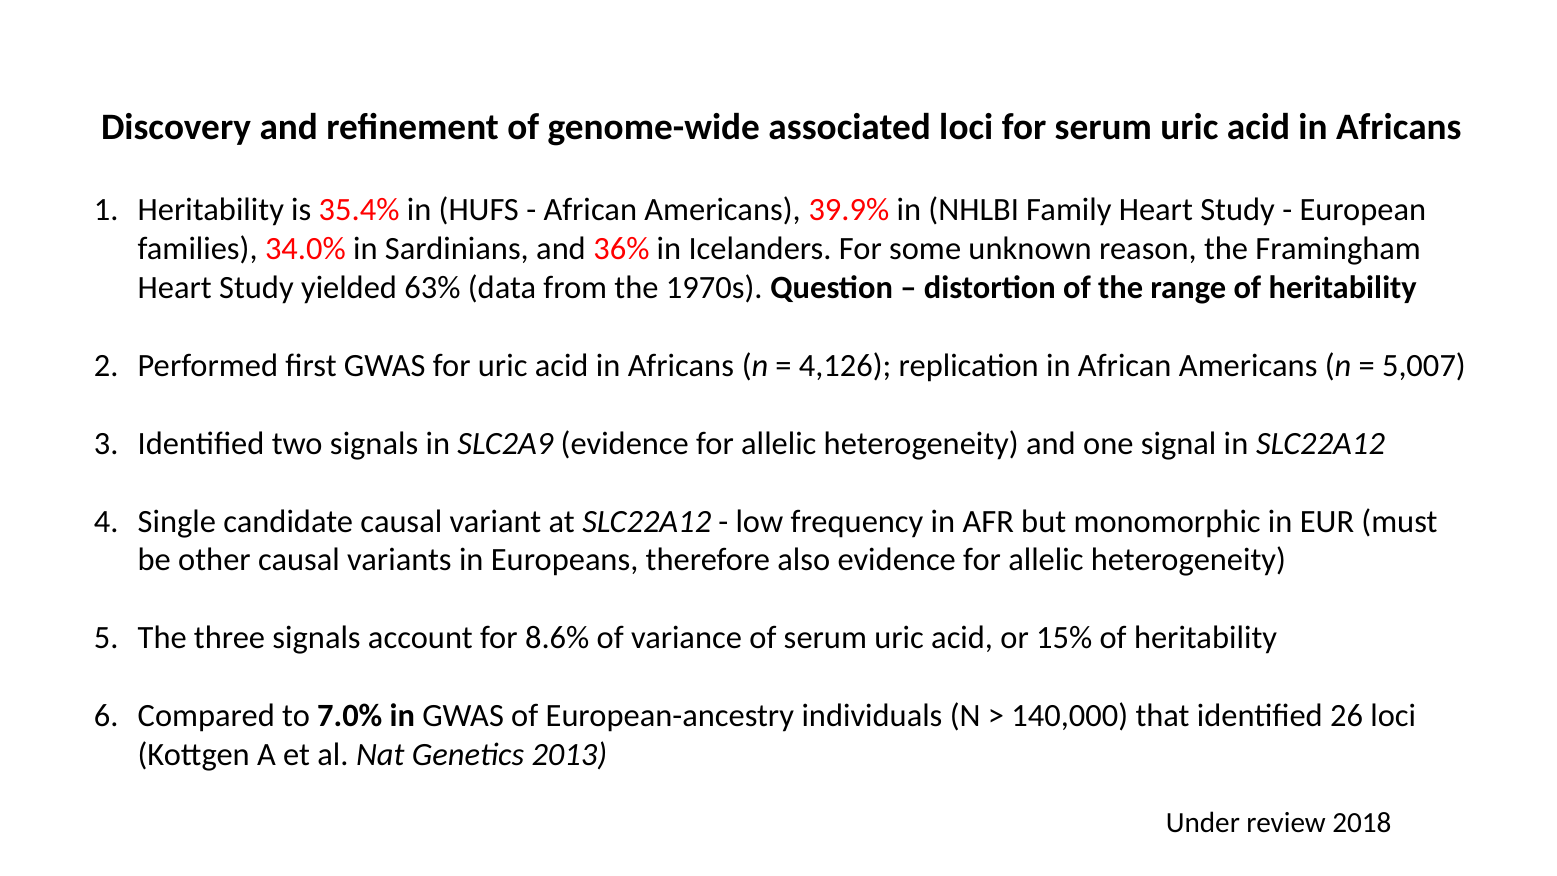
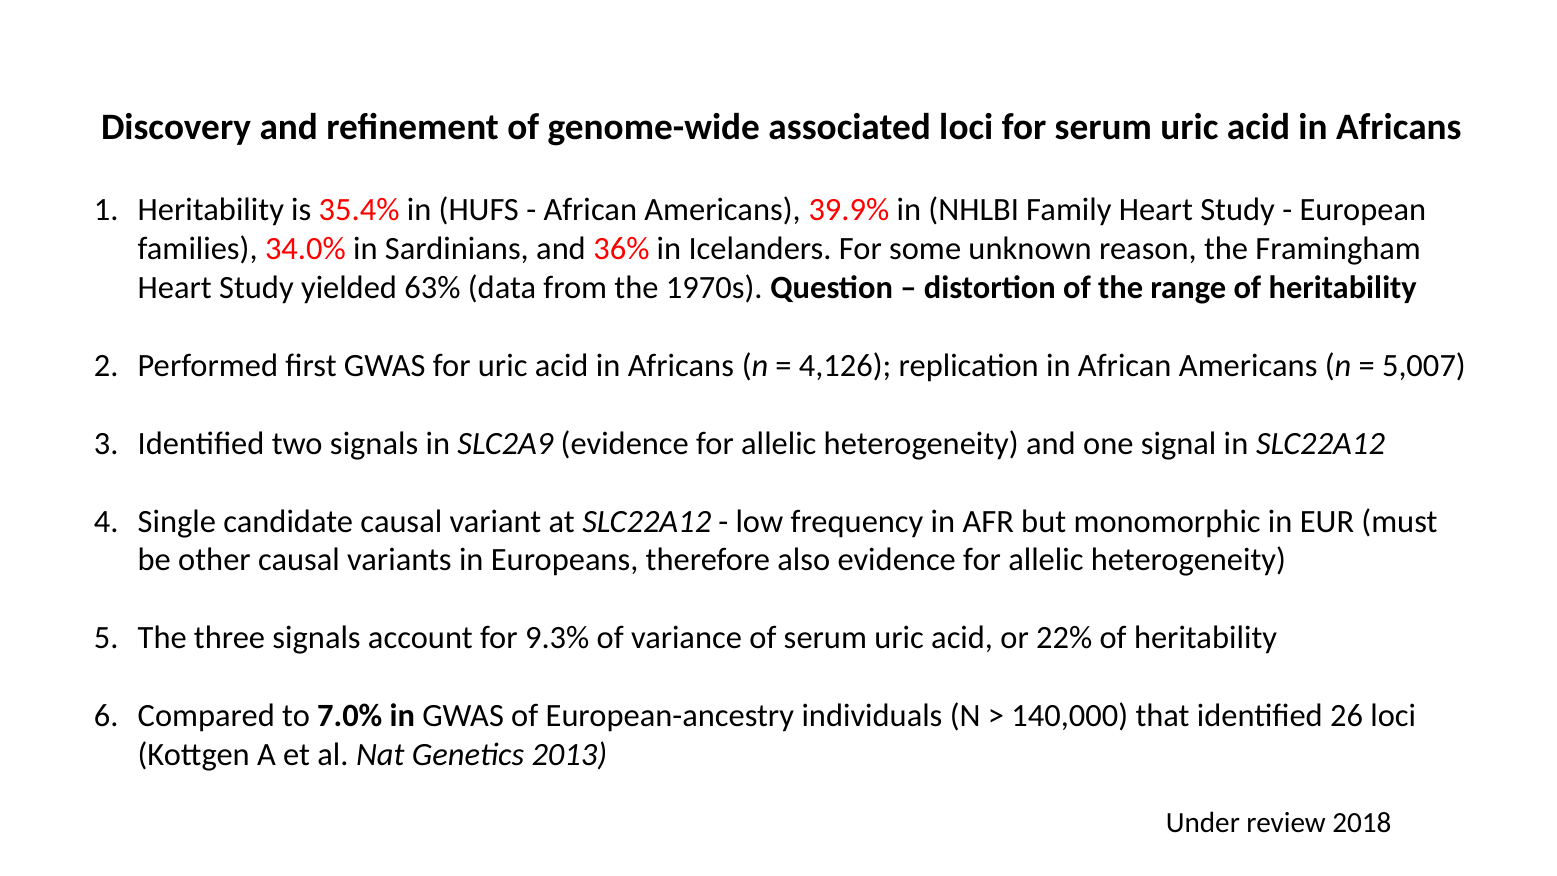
8.6%: 8.6% -> 9.3% (557, 638)
15%: 15% -> 22% (1064, 638)
